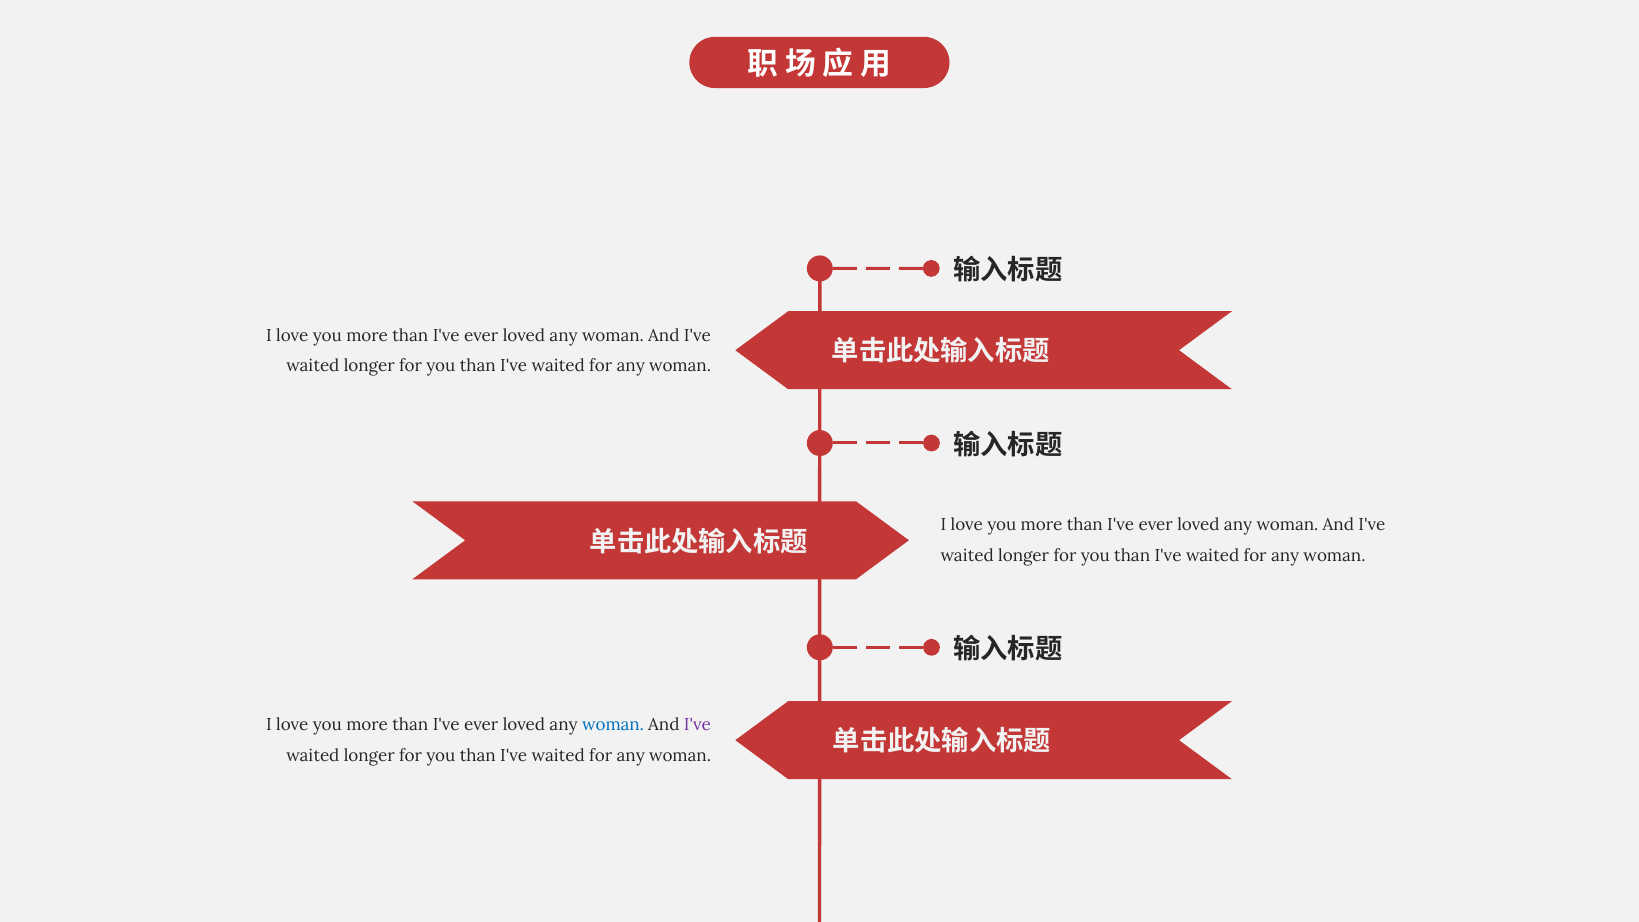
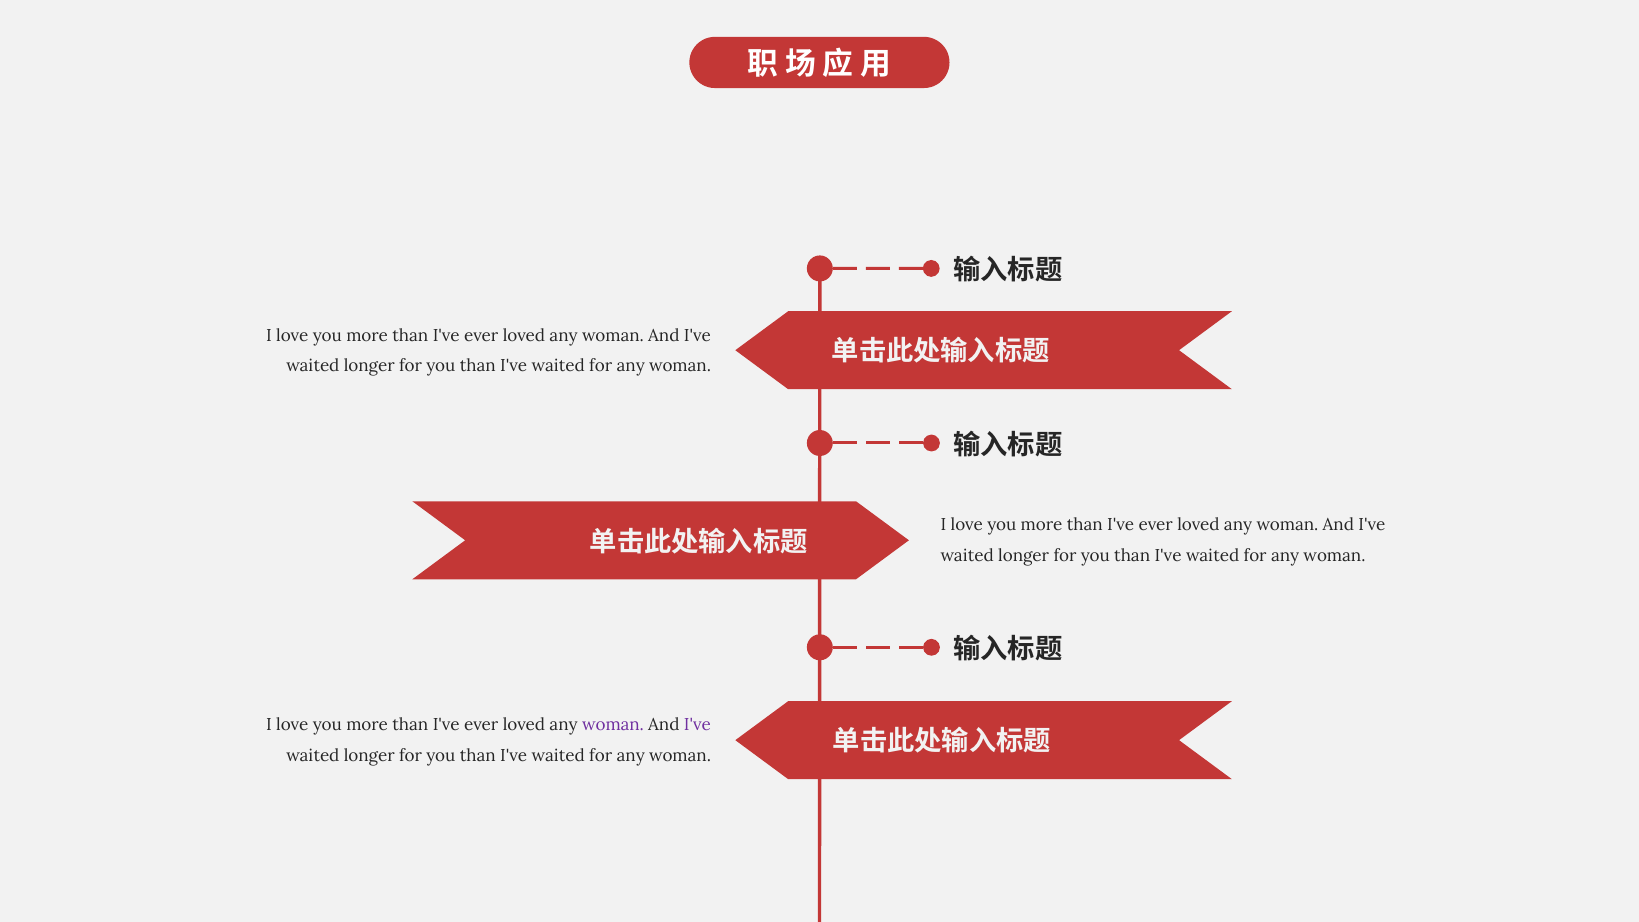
woman colour: blue -> purple (613, 725)
